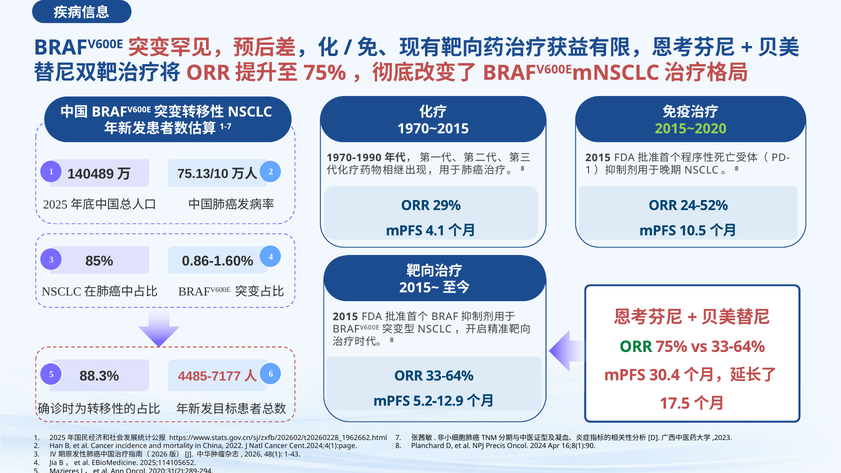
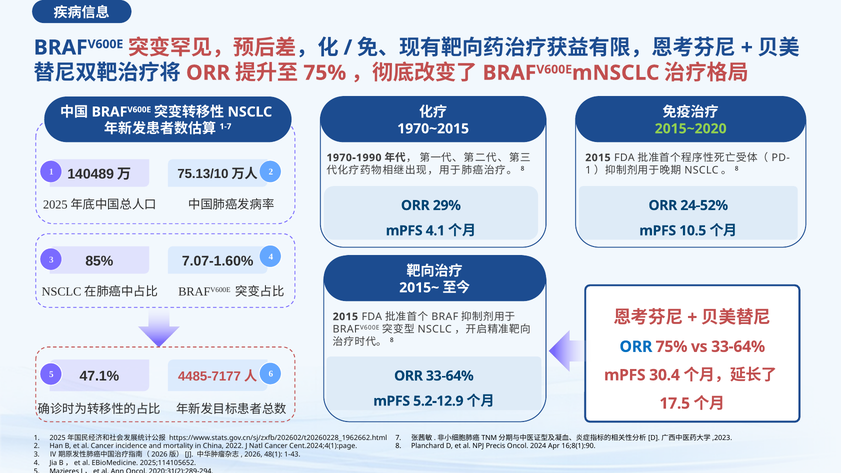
0.86-1.60%: 0.86-1.60% -> 7.07-1.60% (218, 261)
ORR colour: green -> blue (636, 347)
88.3%: 88.3% -> 47.1% (99, 376)
